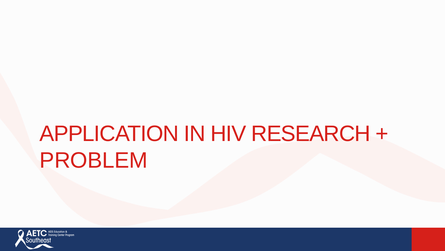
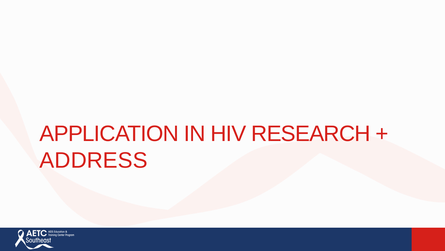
PROBLEM: PROBLEM -> ADDRESS (94, 160)
